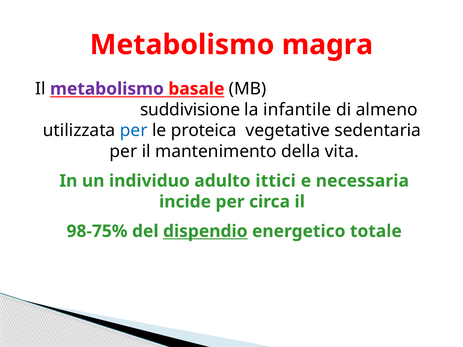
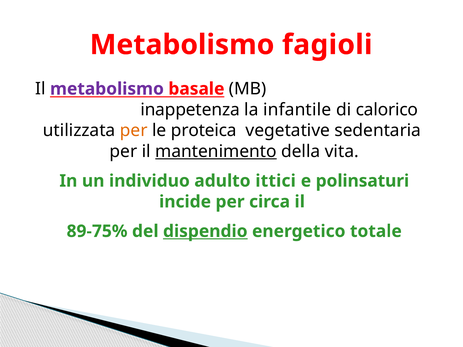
magra: magra -> fagioli (327, 45)
suddivisione: suddivisione -> inappetenza (190, 110)
almeno: almeno -> calorico (387, 110)
per colour: blue -> orange (134, 131)
mantenimento underline: none -> present (216, 151)
necessaria: necessaria -> polinsaturi (362, 181)
98-75%: 98-75% -> 89-75% (97, 231)
